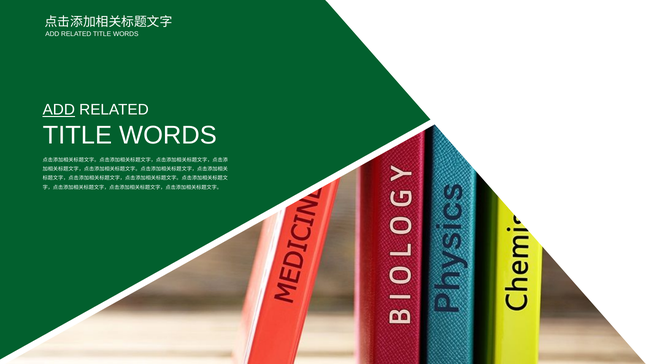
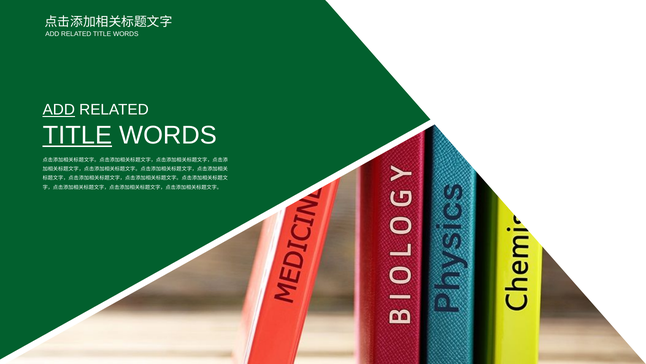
TITLE underline: none -> present (77, 135)
